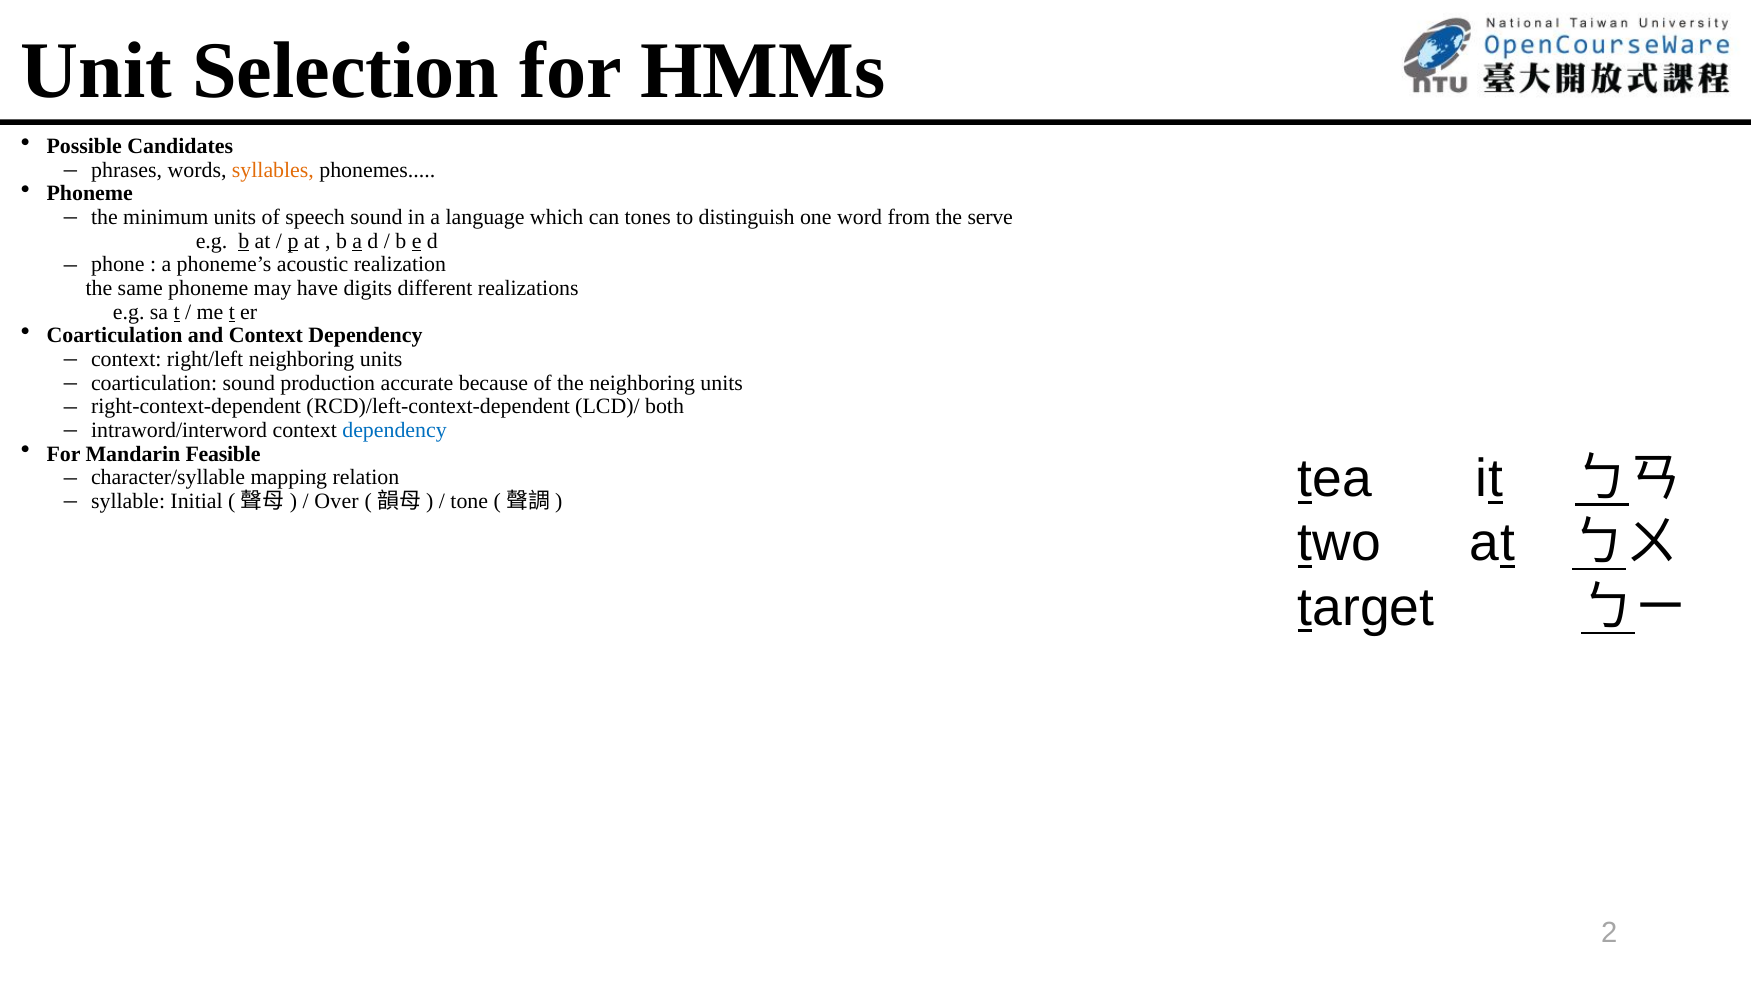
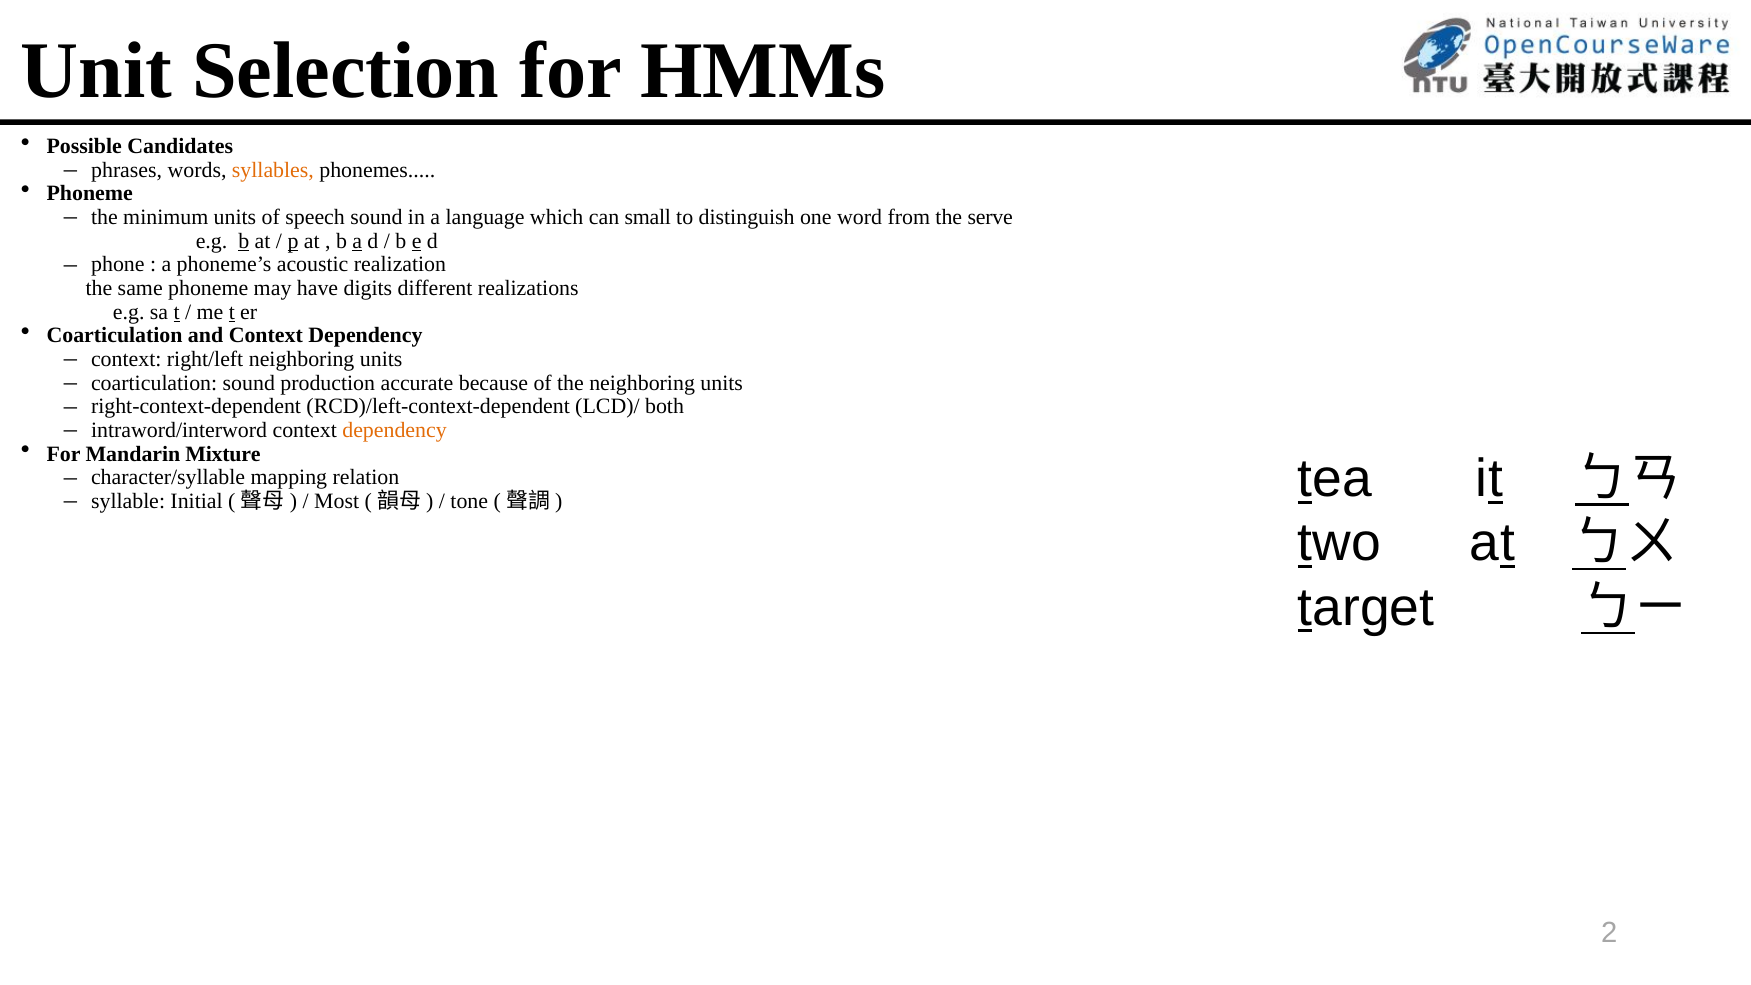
tones: tones -> small (648, 217)
dependency colour: blue -> orange (395, 430)
Feasible: Feasible -> Mixture (223, 454)
Over: Over -> Most (337, 501)
